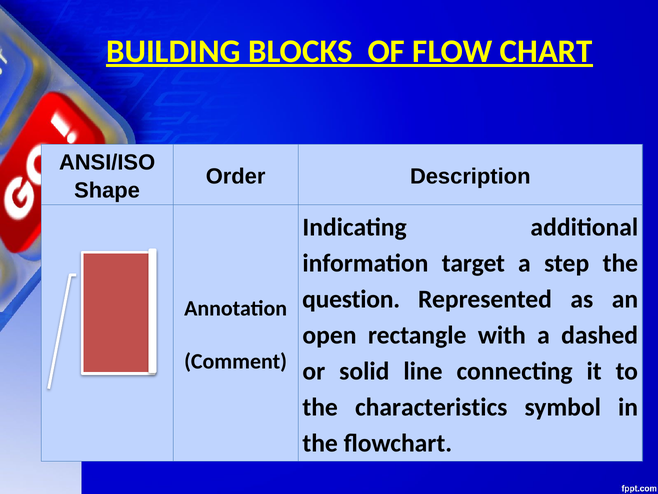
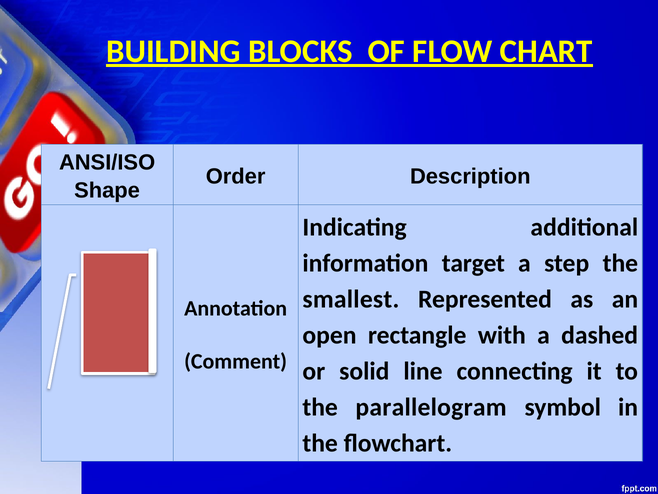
question: question -> smallest (351, 299)
characteristics: characteristics -> parallelogram (431, 407)
